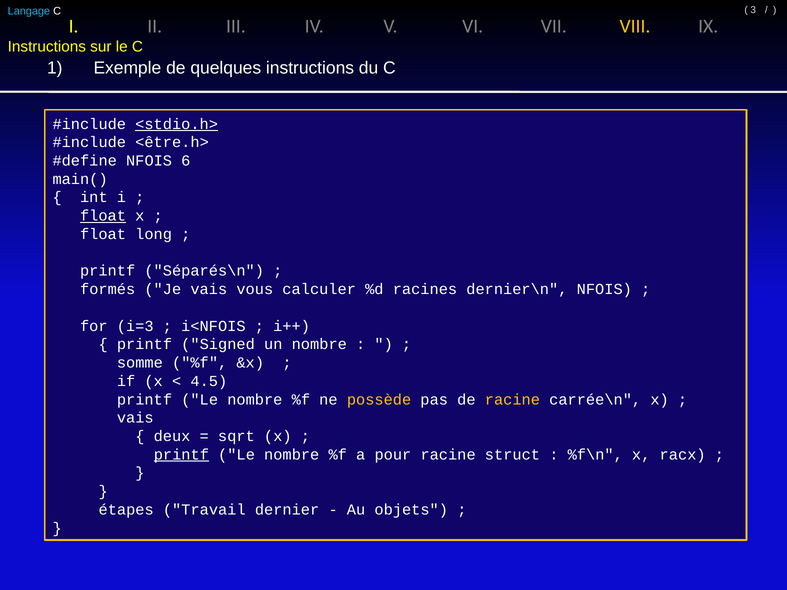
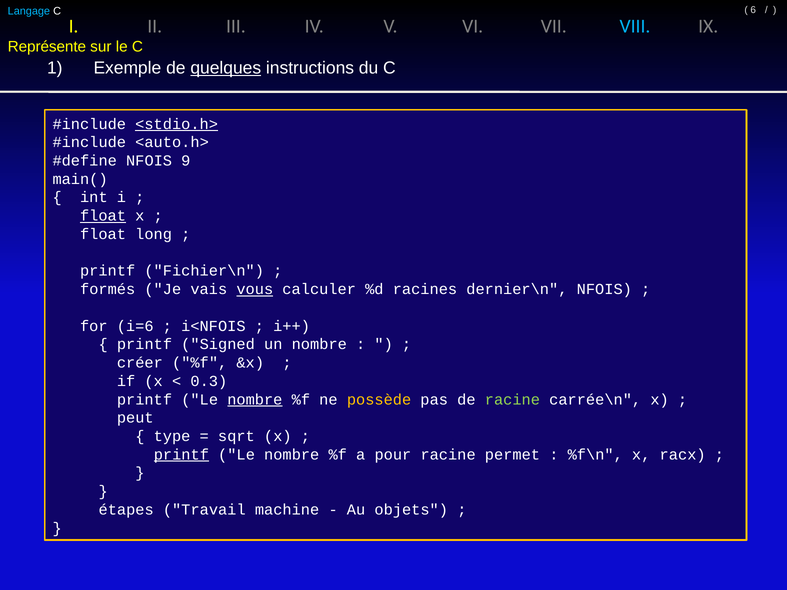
3: 3 -> 6 (753, 10)
VIII colour: yellow -> light blue (635, 26)
Instructions: Instructions -> Représente (47, 47)
quelques underline: none -> present (226, 68)
<être.h>: <être.h> -> <auto.h> (172, 142)
6: 6 -> 9 (186, 161)
Séparés\n: Séparés\n -> Fichier\n (204, 271)
vous underline: none -> present (255, 289)
i=3: i=3 -> i=6 (135, 326)
somme: somme -> créer (140, 363)
4.5: 4.5 -> 0.3 (209, 381)
nombre underline: none -> present (255, 400)
racine colour: yellow -> light green (512, 400)
vais: vais -> peut (135, 418)
deux: deux -> type (172, 436)
struct: struct -> permet (512, 455)
dernier: dernier -> machine (287, 510)
